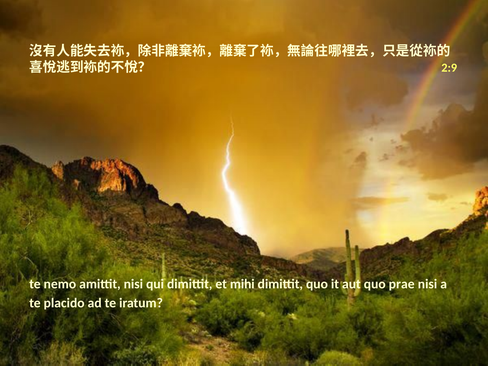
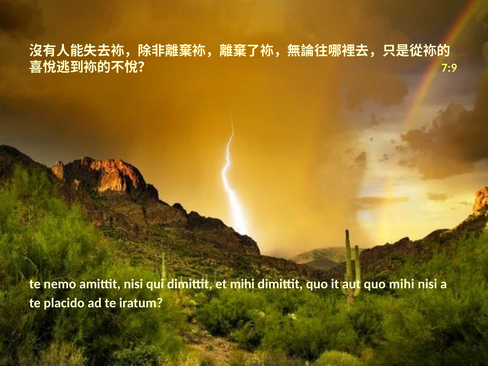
2:9: 2:9 -> 7:9 (449, 68)
quo prae: prae -> mihi (402, 284)
